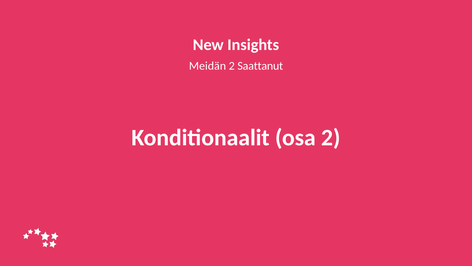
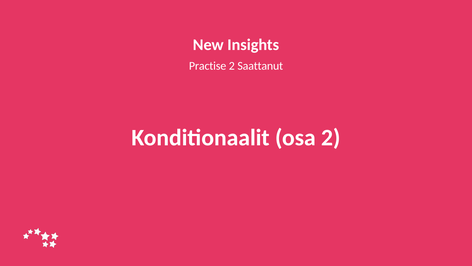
Meidän: Meidän -> Practise (208, 66)
